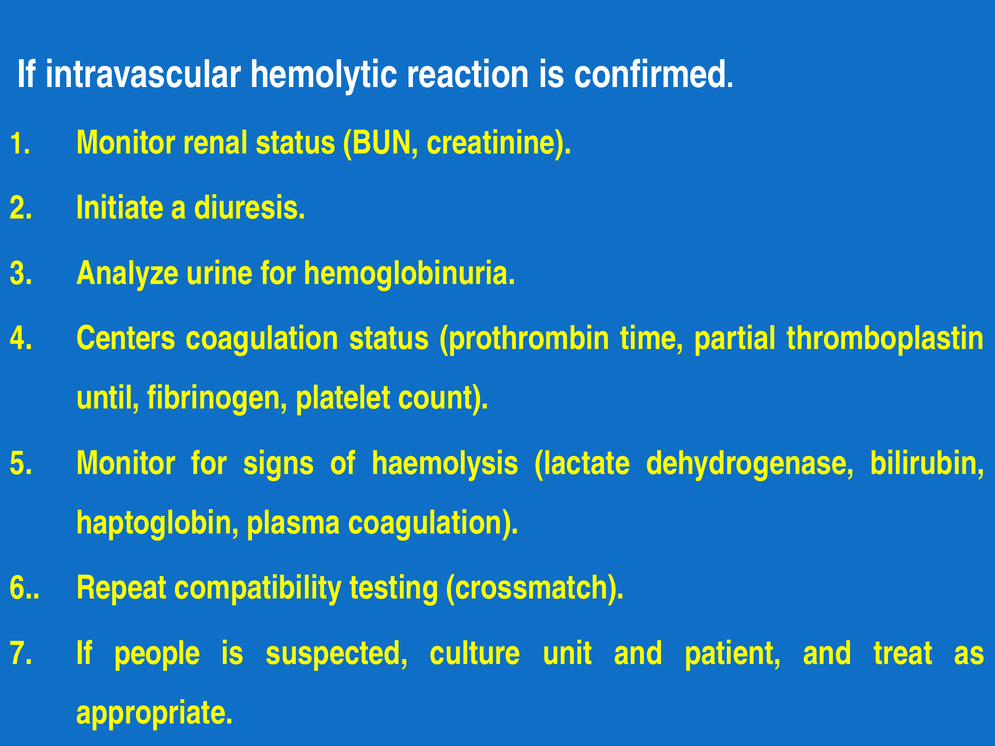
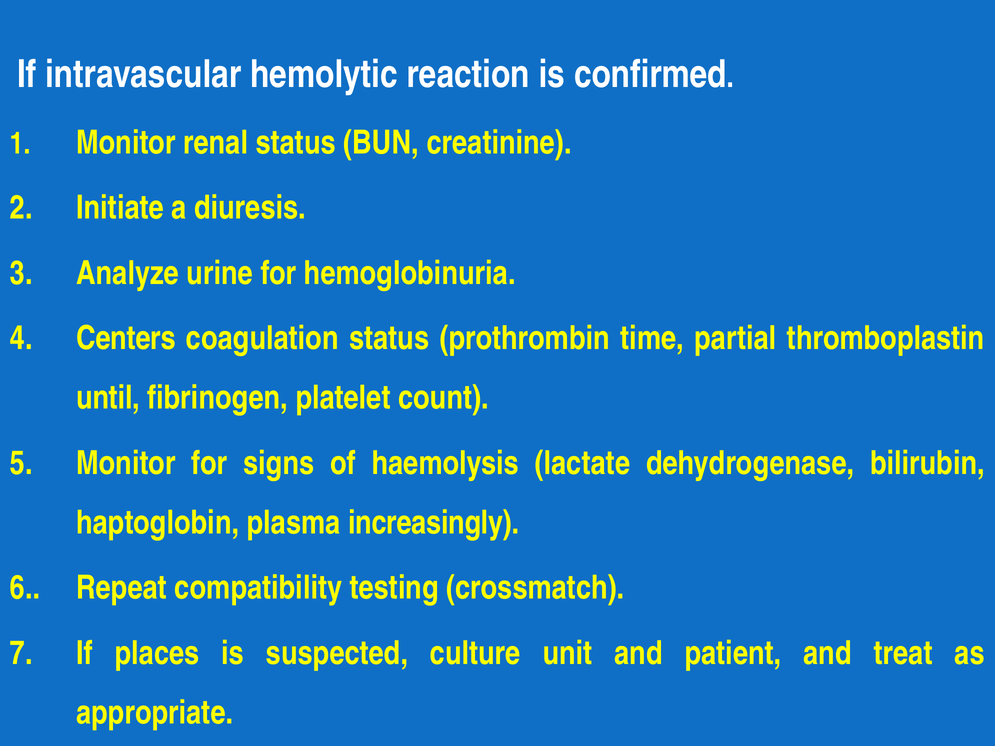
plasma coagulation: coagulation -> increasingly (434, 523)
people: people -> places (157, 653)
